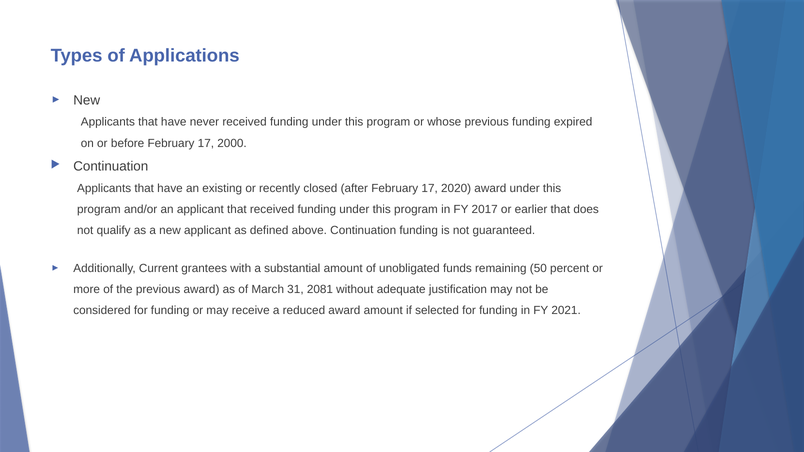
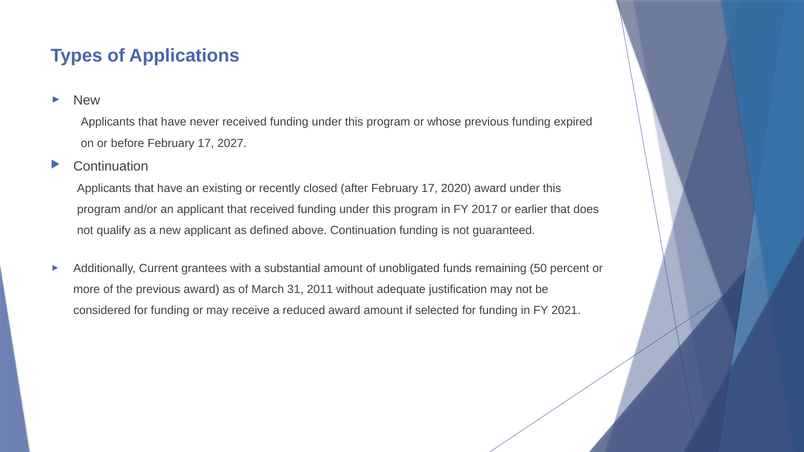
2000: 2000 -> 2027 (232, 143)
2081: 2081 -> 2011 (320, 289)
